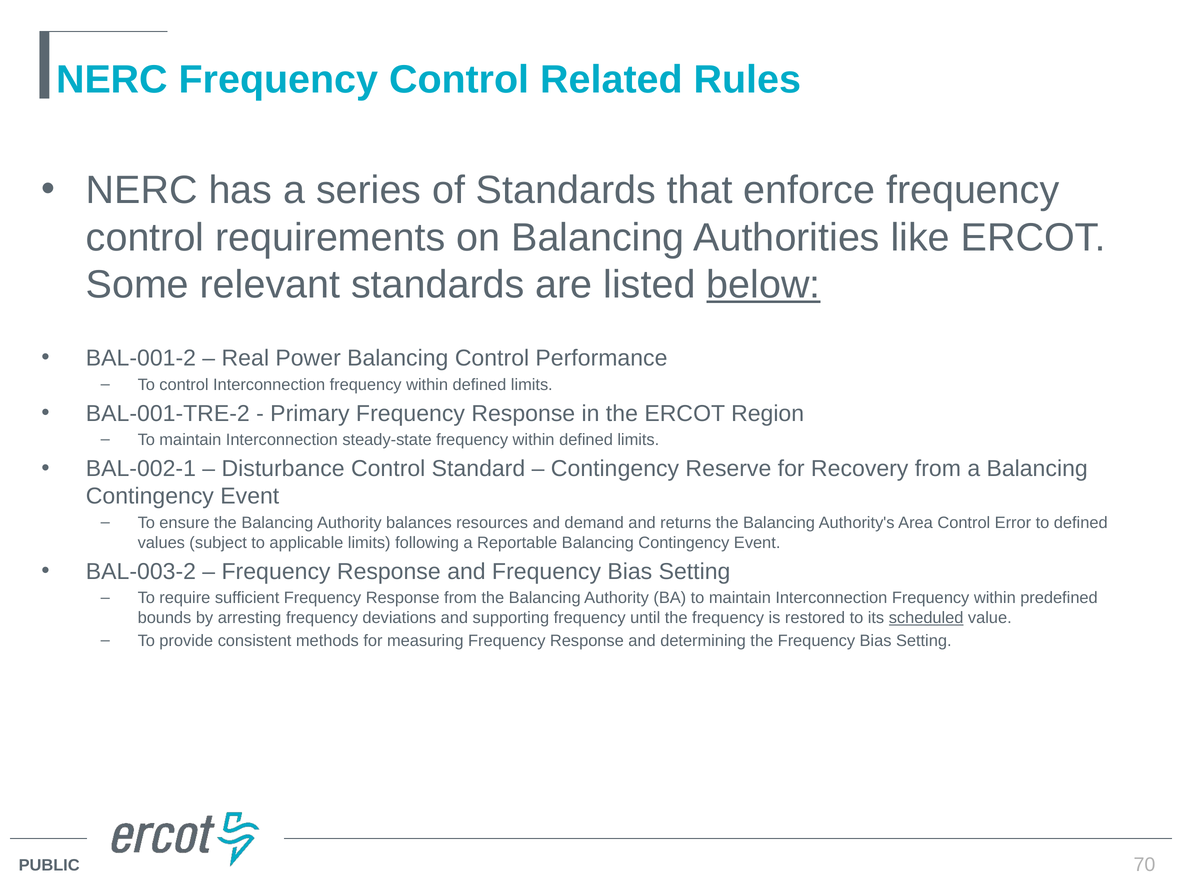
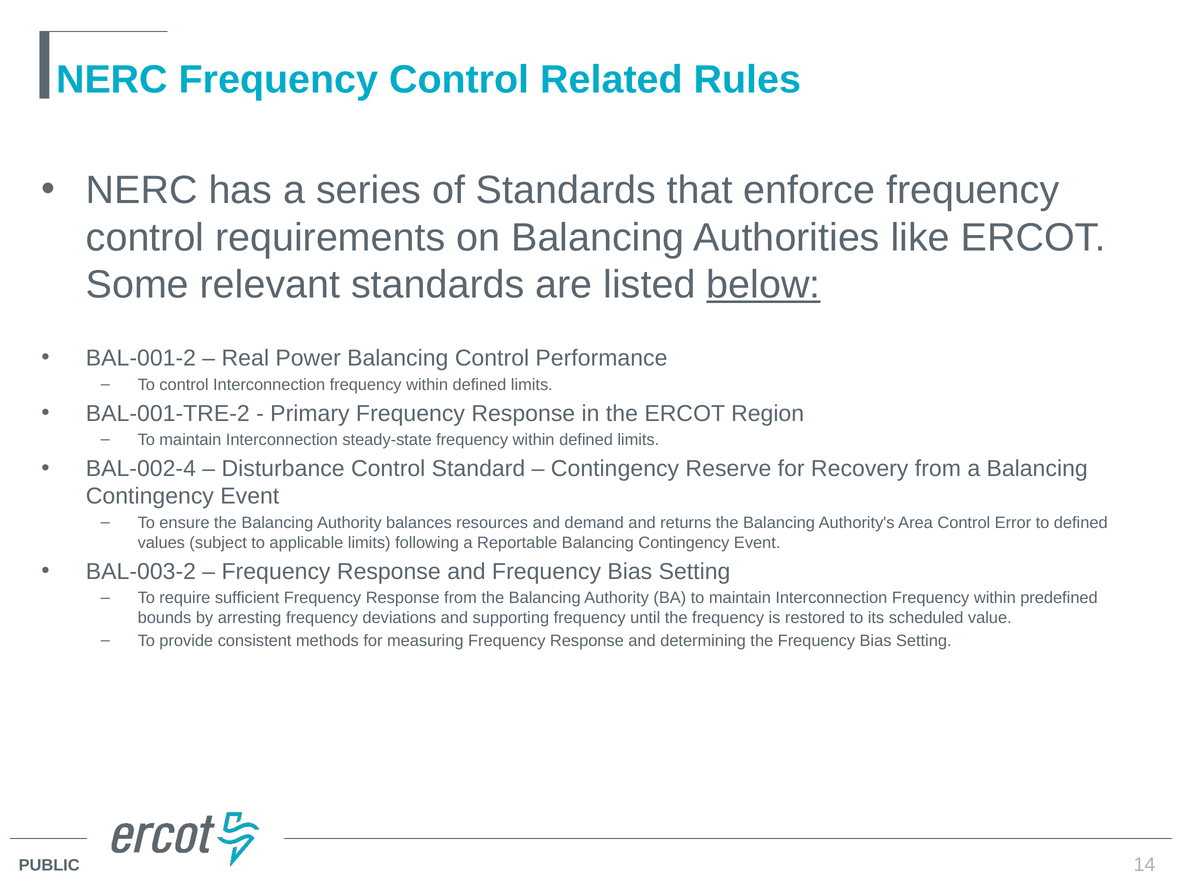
BAL-002-1: BAL-002-1 -> BAL-002-4 (141, 469)
scheduled underline: present -> none (926, 618)
70: 70 -> 14 (1144, 865)
